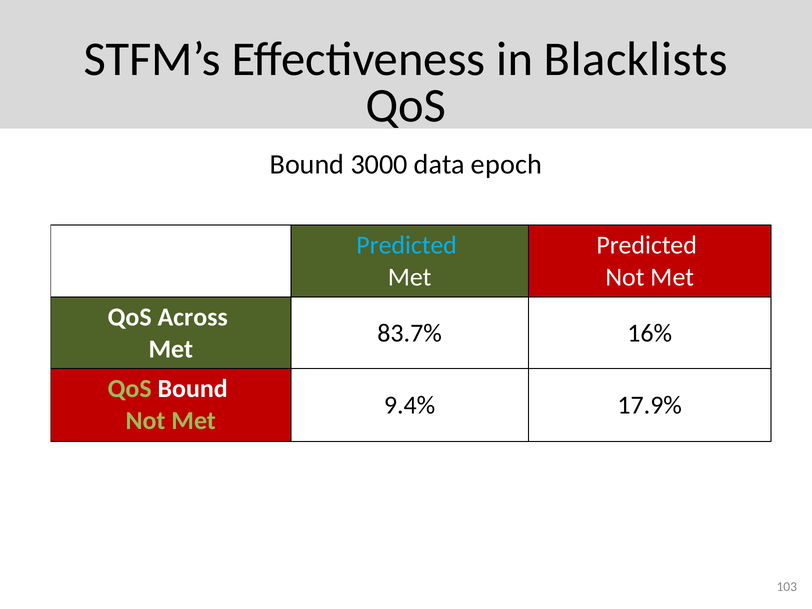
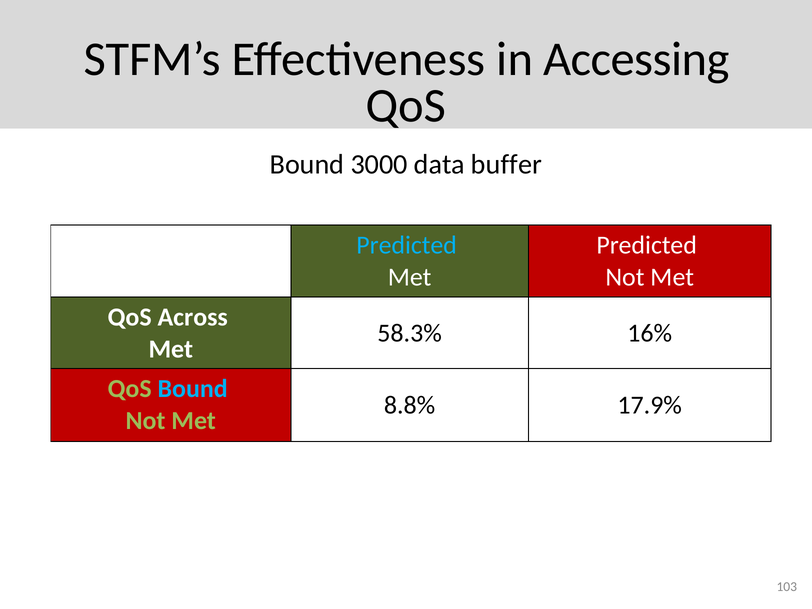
Blacklists: Blacklists -> Accessing (636, 59)
epoch: epoch -> buffer (506, 165)
83.7%: 83.7% -> 58.3% (410, 333)
Bound colour: white -> light blue (193, 389)
9.4%: 9.4% -> 8.8% (410, 405)
